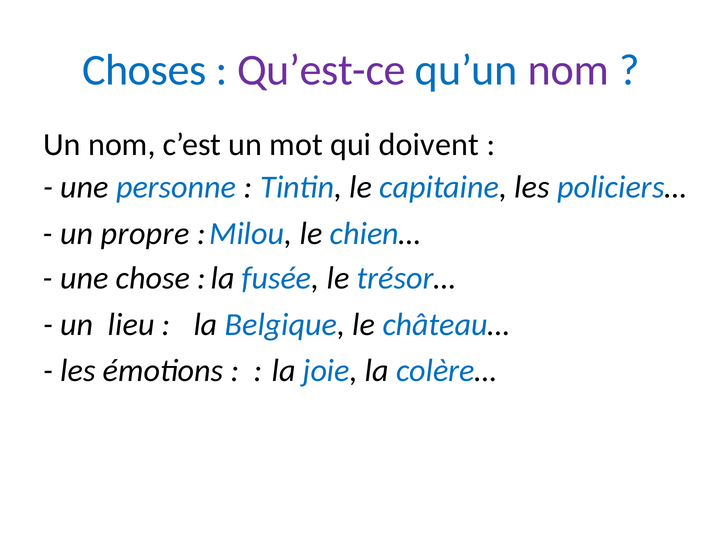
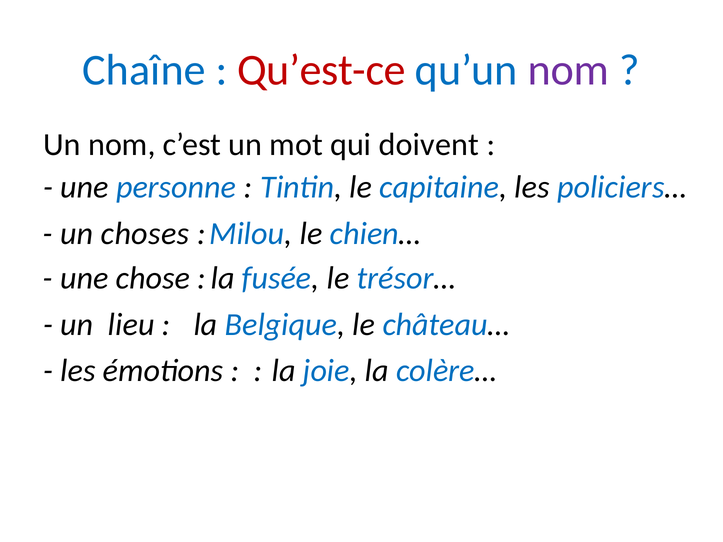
Choses: Choses -> Chaîne (144, 70)
Qu’est-ce colour: purple -> red (321, 70)
propre: propre -> choses (145, 234)
